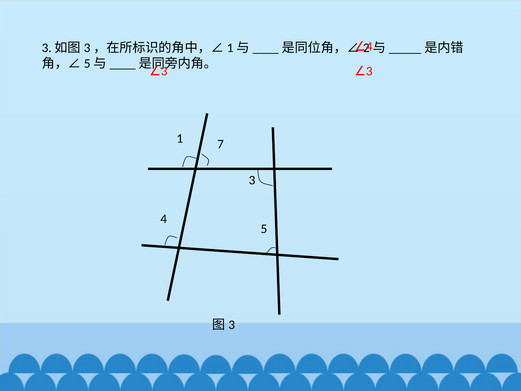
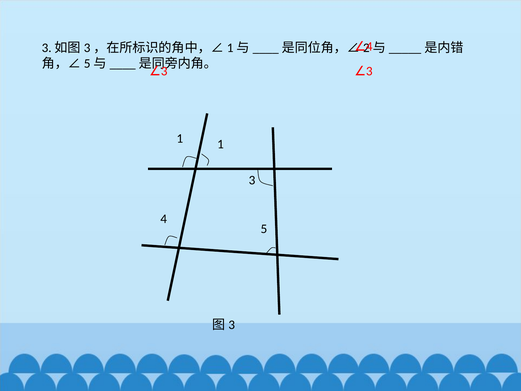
1 7: 7 -> 1 (221, 144)
